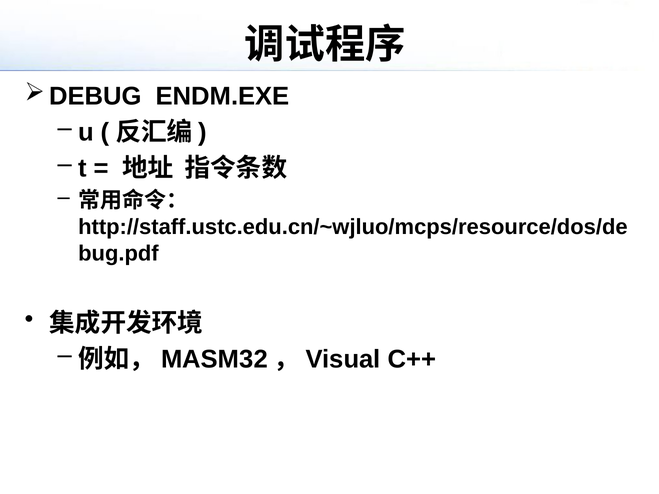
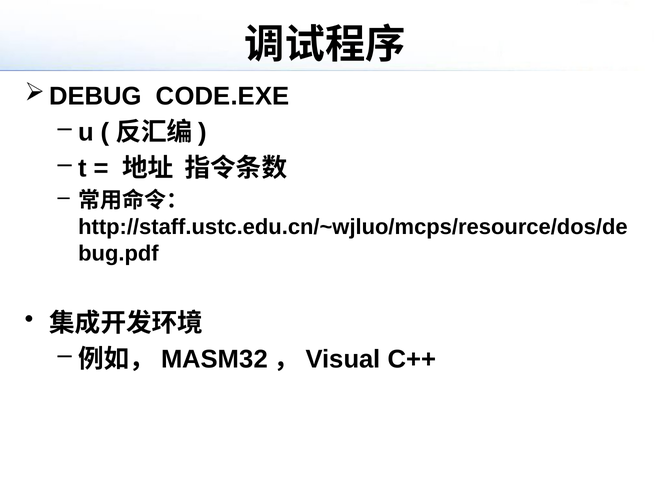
ENDM.EXE: ENDM.EXE -> CODE.EXE (223, 96)
